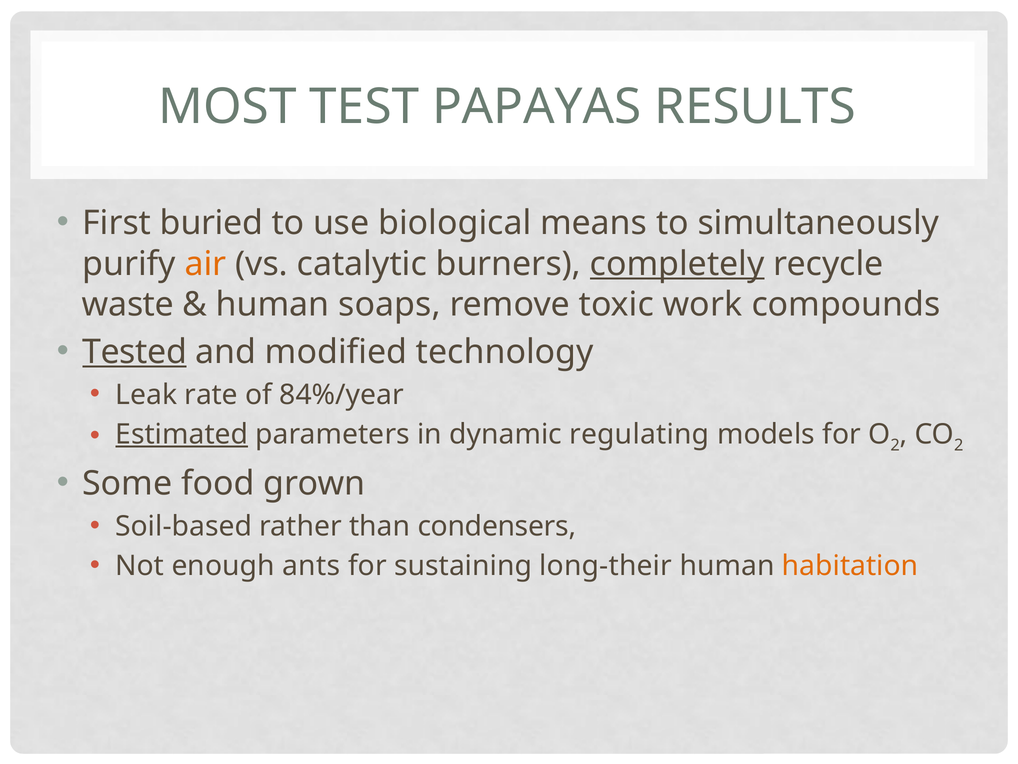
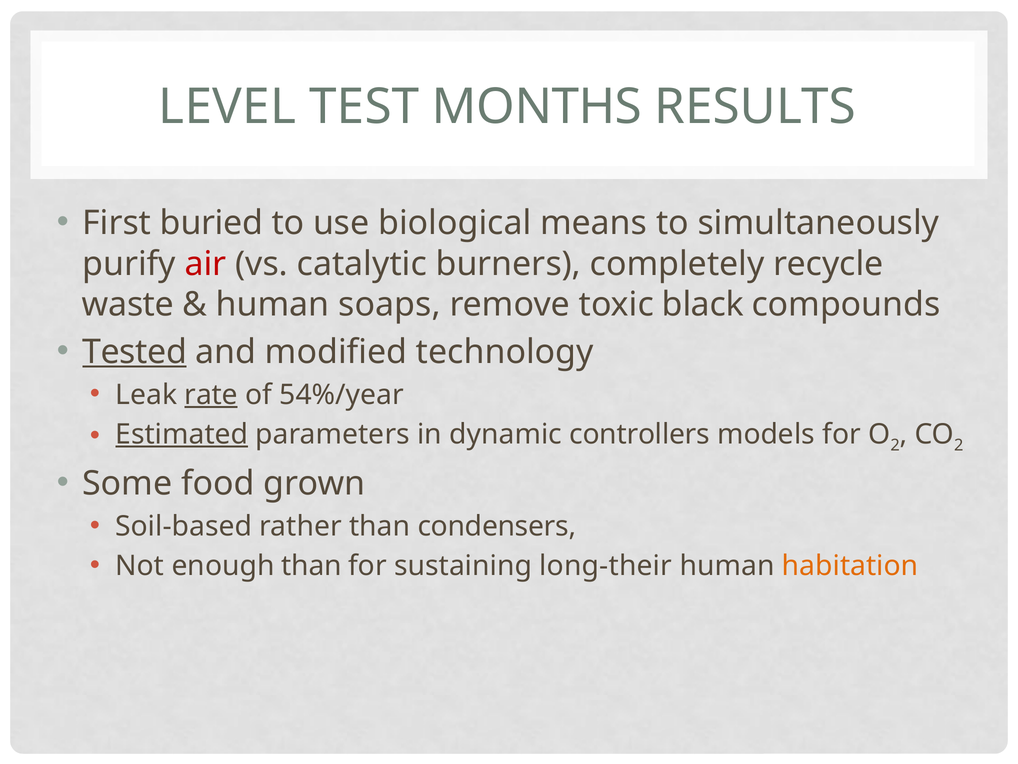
MOST: MOST -> LEVEL (227, 107)
PAPAYAS: PAPAYAS -> MONTHS (537, 107)
air colour: orange -> red (206, 264)
completely underline: present -> none (677, 264)
work: work -> black (703, 304)
rate underline: none -> present (211, 394)
84%/year: 84%/year -> 54%/year (342, 394)
regulating: regulating -> controllers (640, 434)
enough ants: ants -> than (312, 566)
